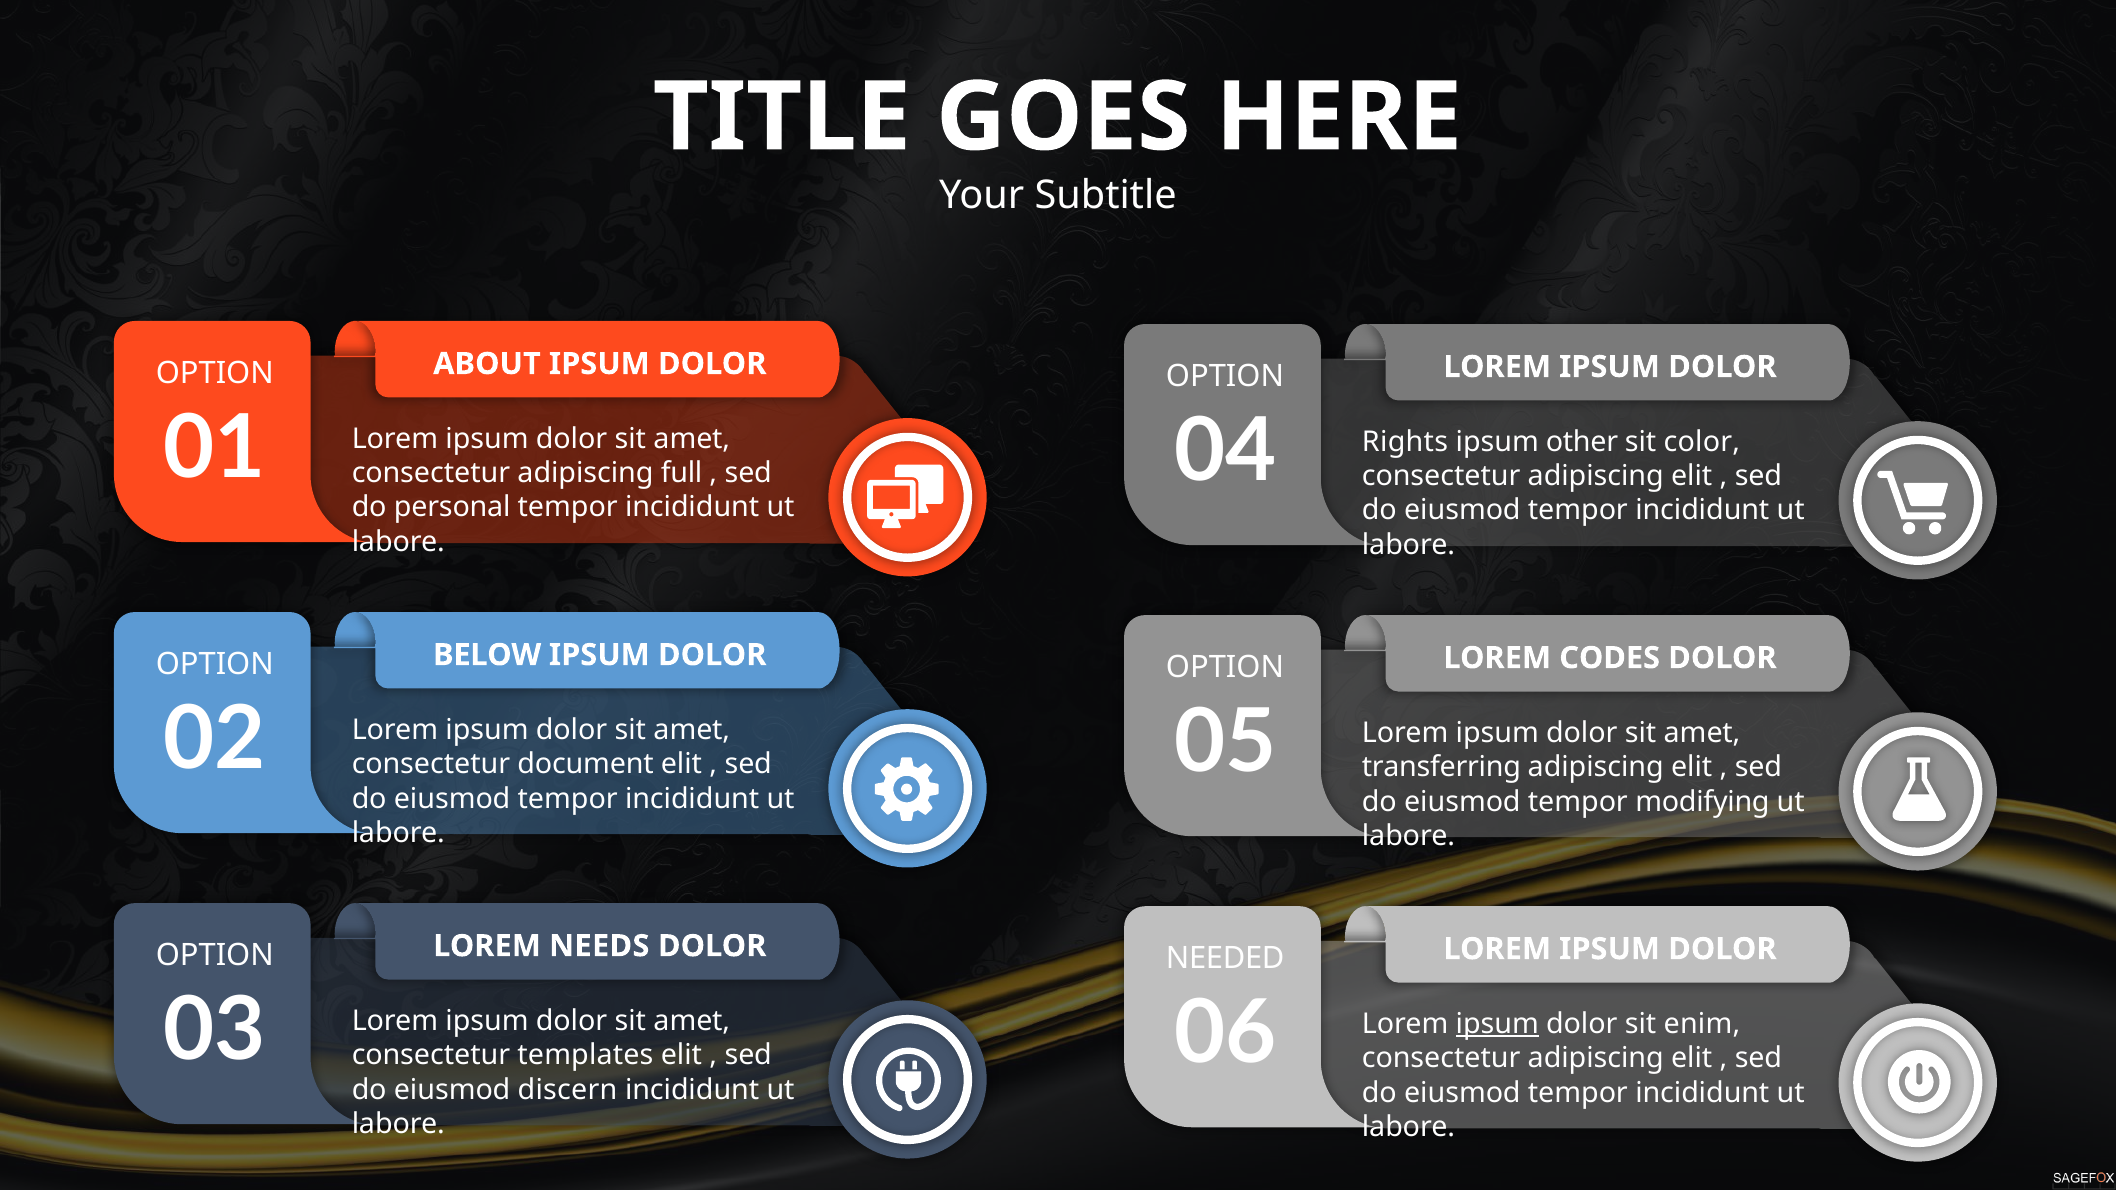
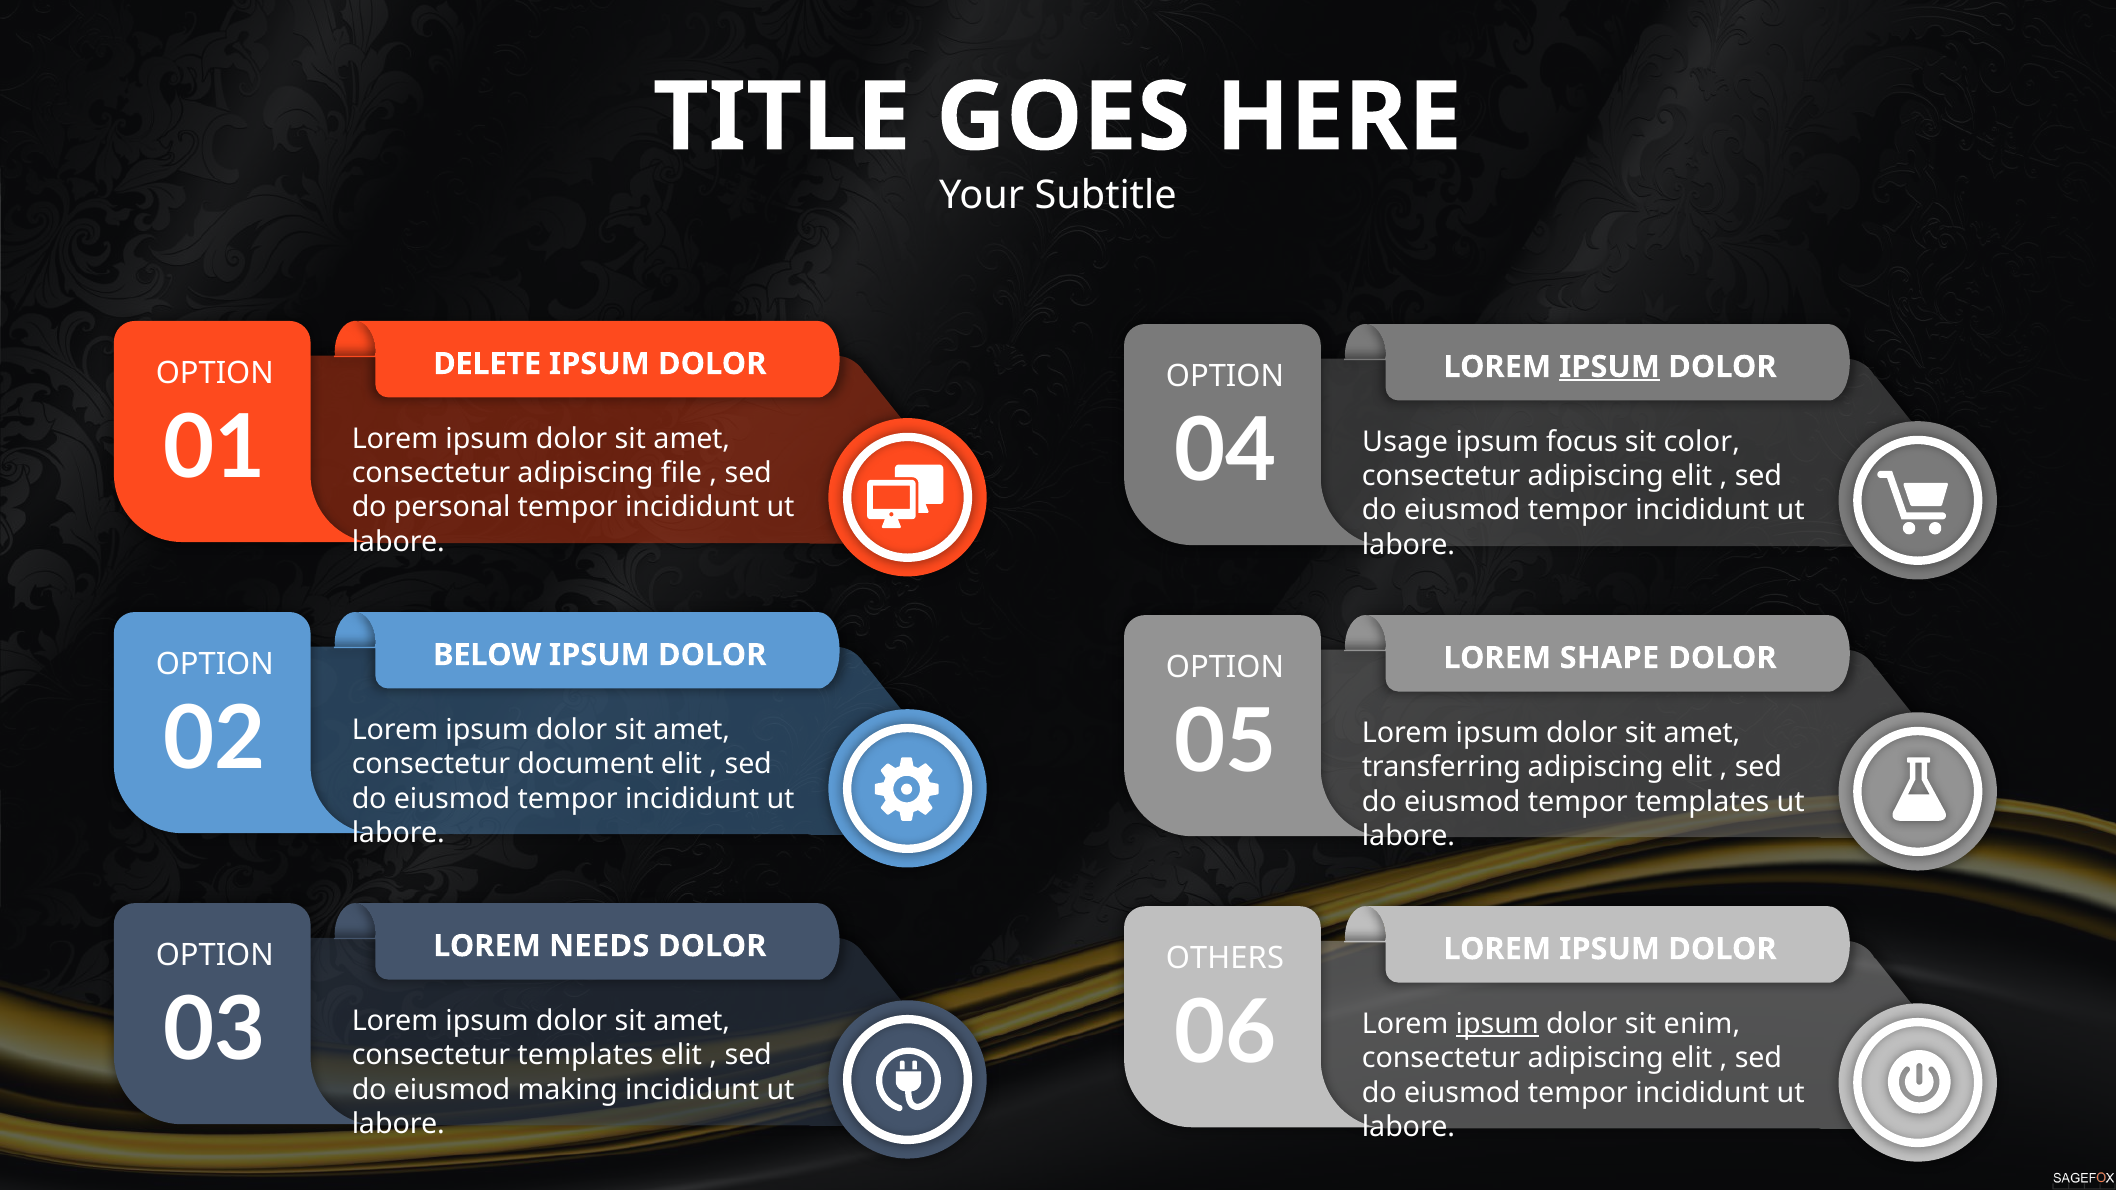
ABOUT: ABOUT -> DELETE (487, 364)
IPSUM underline: none -> present (1610, 367)
Rights: Rights -> Usage (1405, 442)
other: other -> focus (1582, 442)
full: full -> file (681, 473)
CODES: CODES -> SHAPE (1609, 658)
tempor modifying: modifying -> templates (1702, 802)
NEEDED: NEEDED -> OTHERS (1225, 958)
discern: discern -> making (568, 1090)
